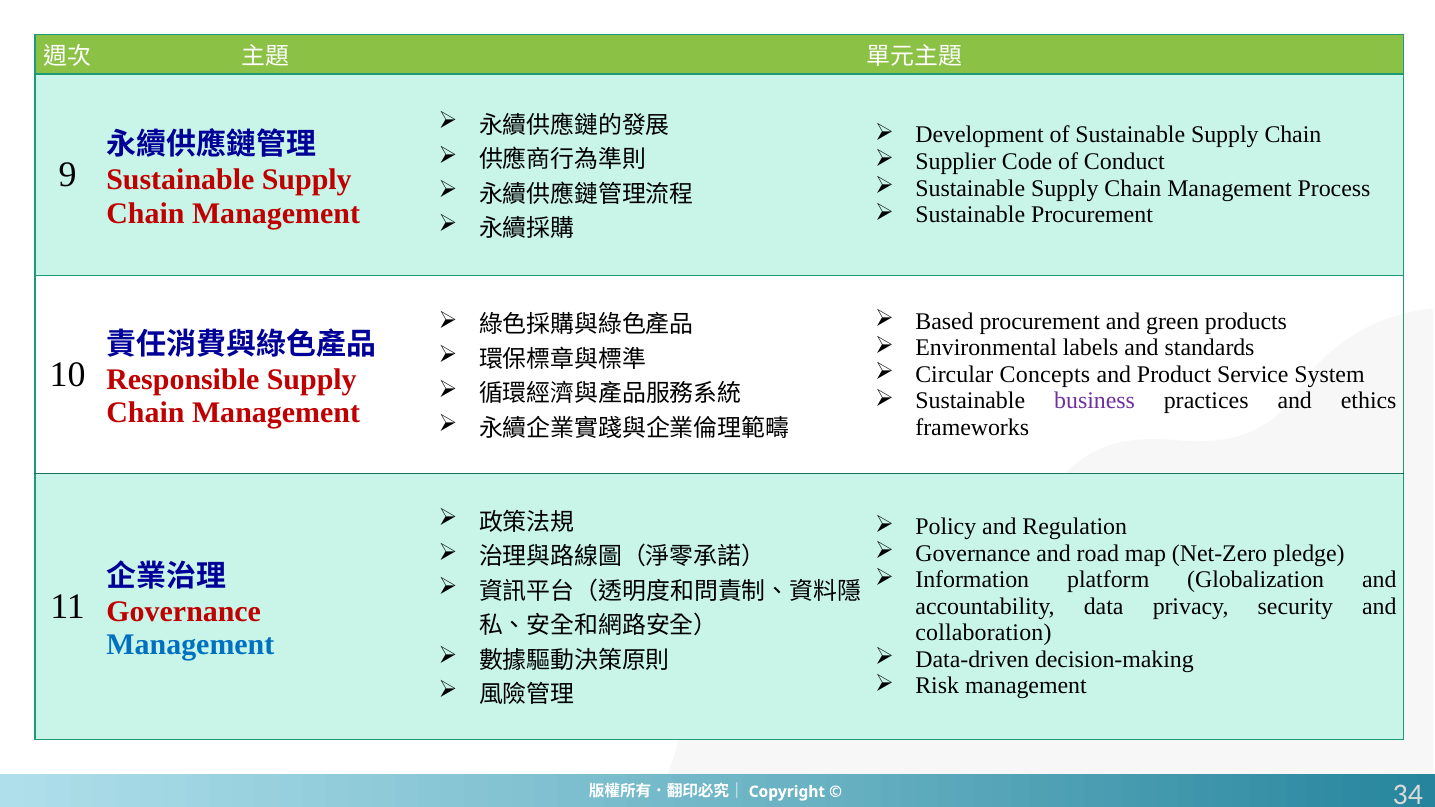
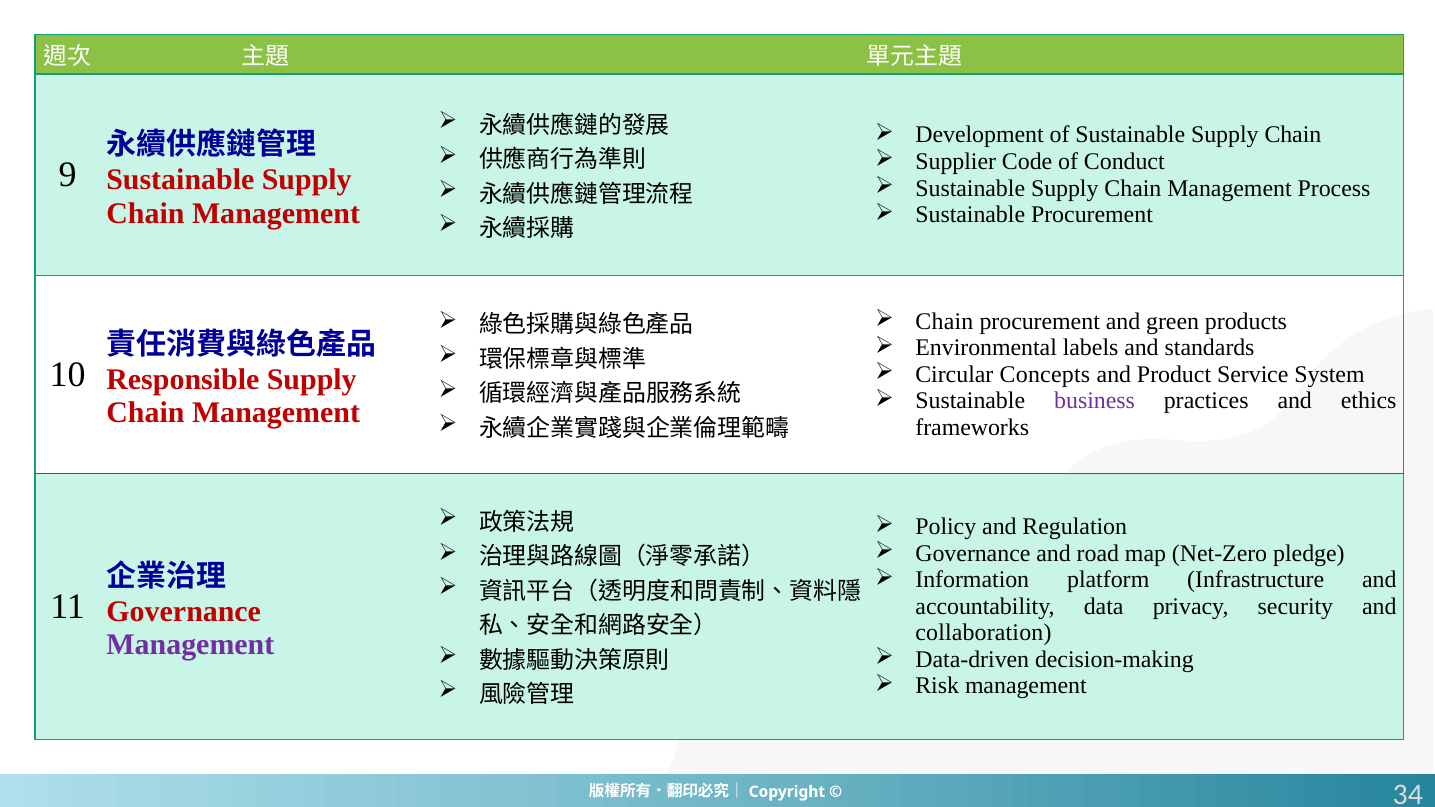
Based: Based -> Chain (944, 321)
Globalization: Globalization -> Infrastructure (1256, 580)
Management colour: blue -> purple (190, 645)
